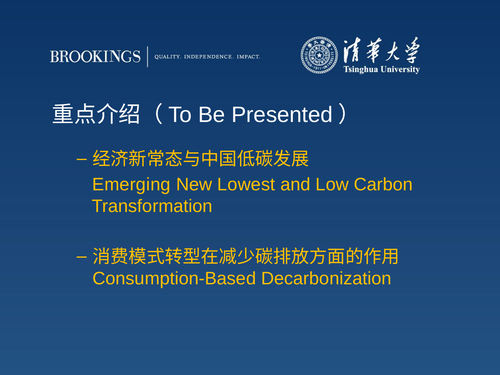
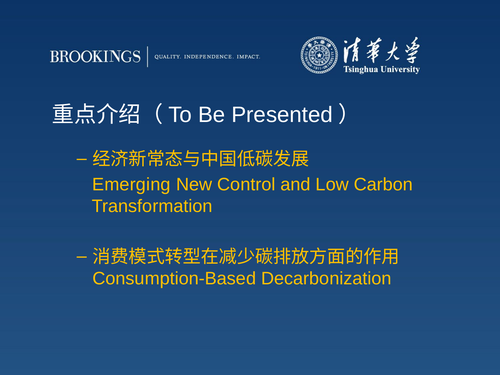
Lowest: Lowest -> Control (246, 184)
